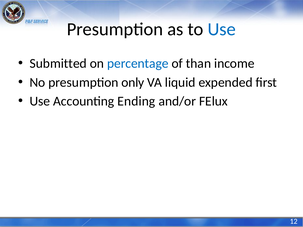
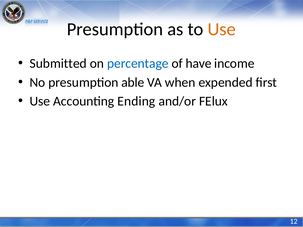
Use colour: blue -> orange (222, 29)
than: than -> have (199, 64)
only: only -> able (133, 82)
liquid: liquid -> when (180, 82)
